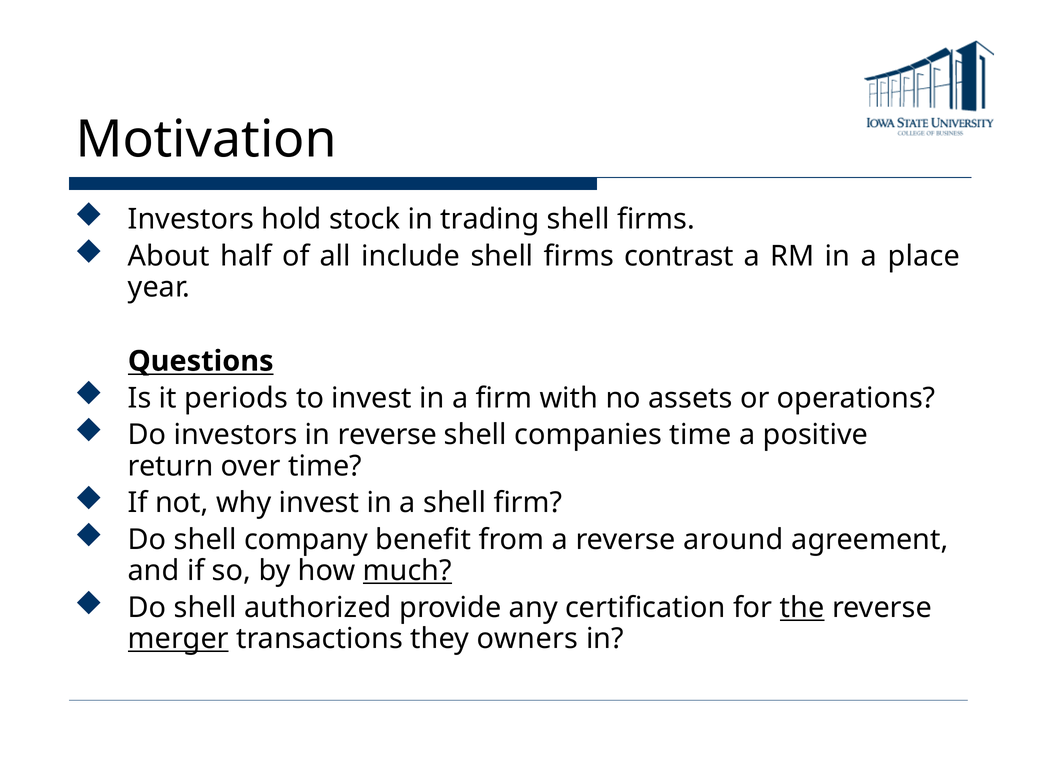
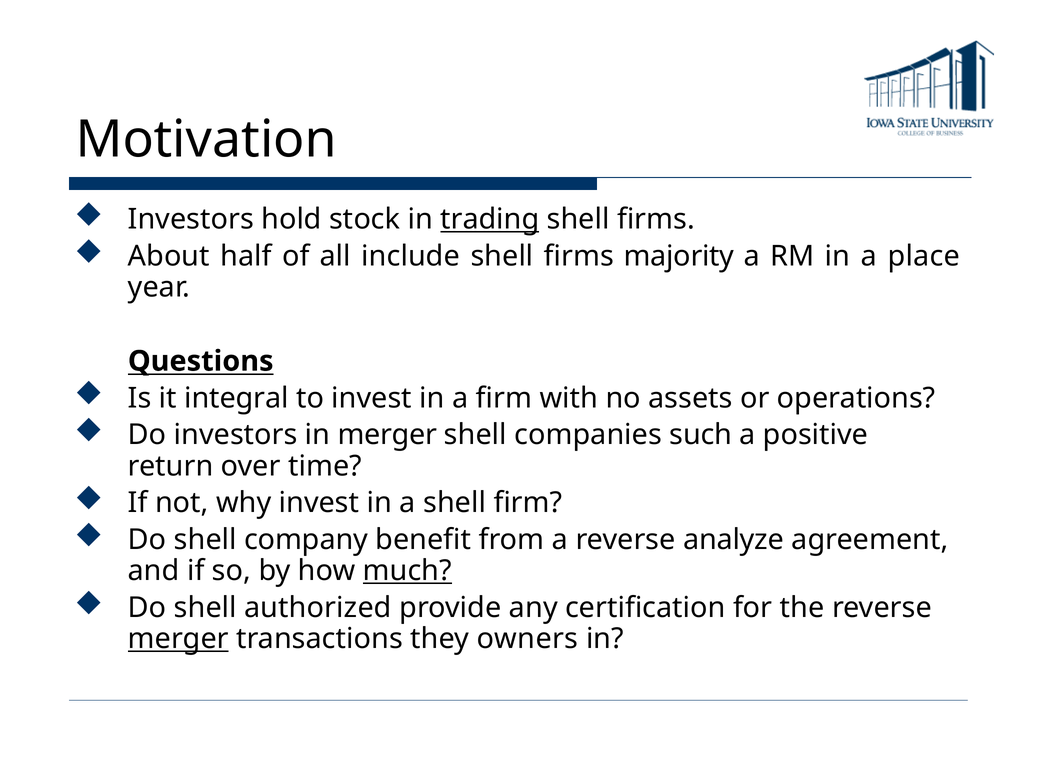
trading underline: none -> present (490, 219)
contrast: contrast -> majority (679, 256)
periods: periods -> integral (236, 398)
in reverse: reverse -> merger (387, 435)
companies time: time -> such (701, 435)
around: around -> analyze (734, 540)
the underline: present -> none (802, 608)
